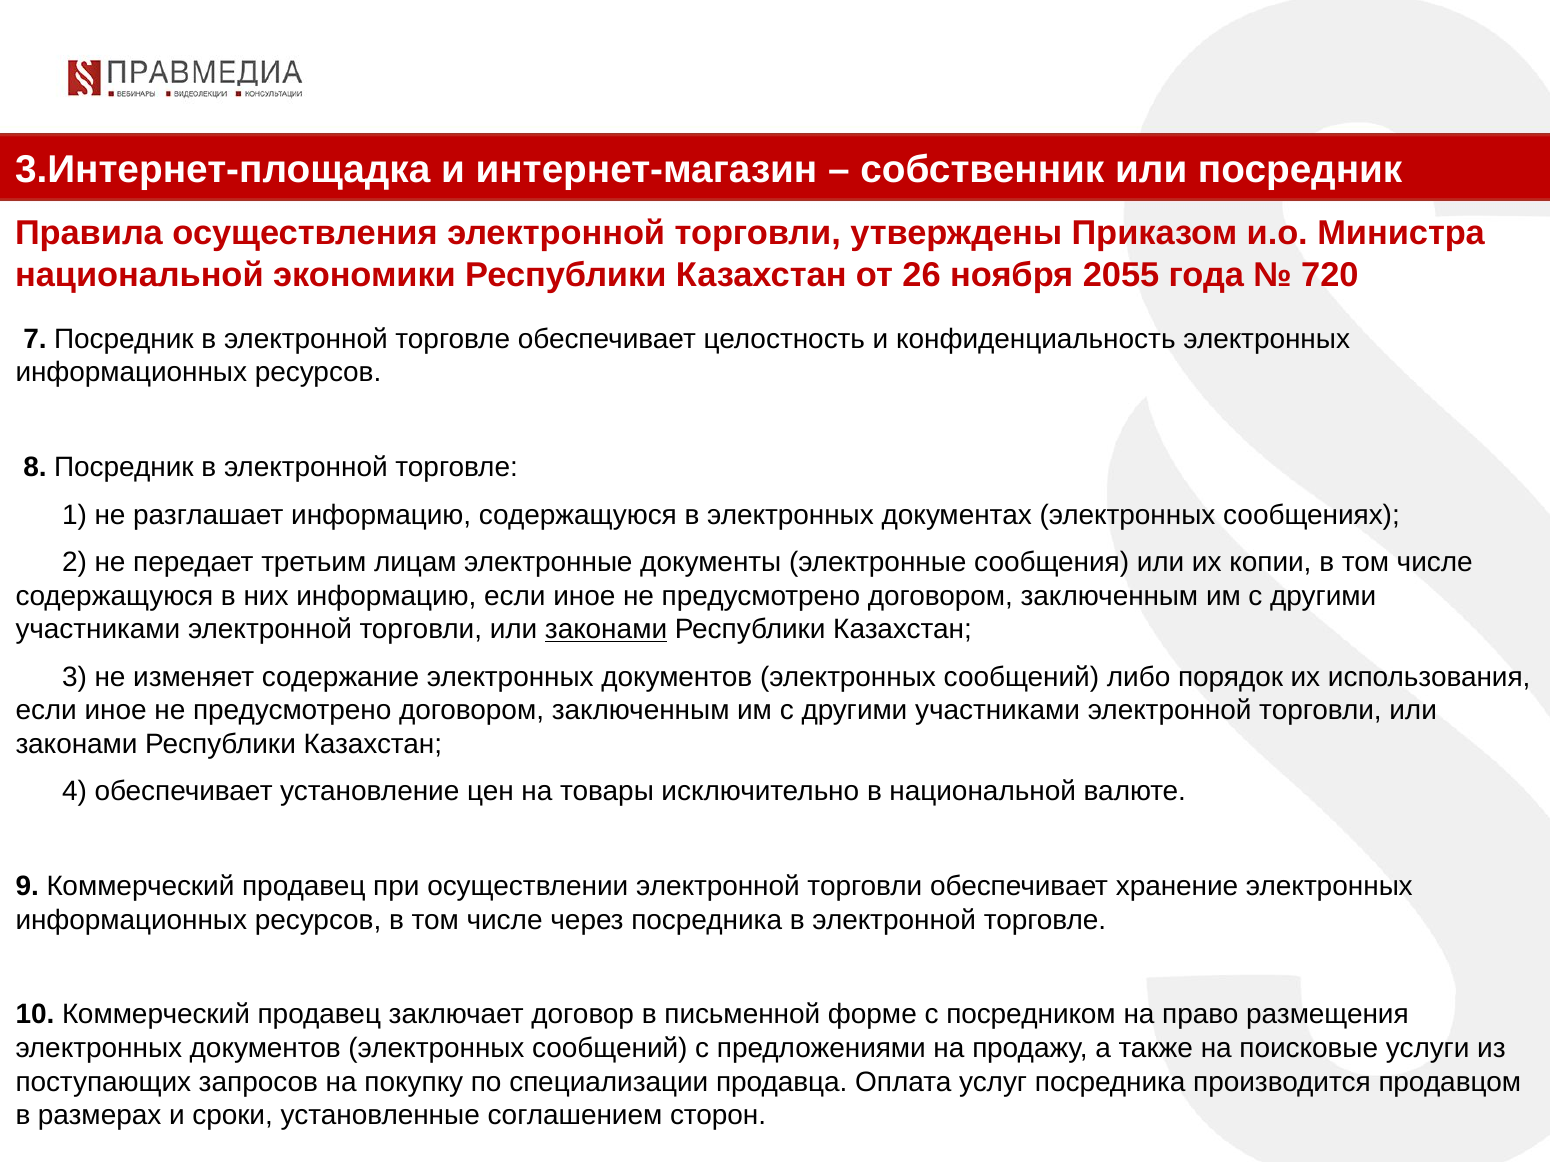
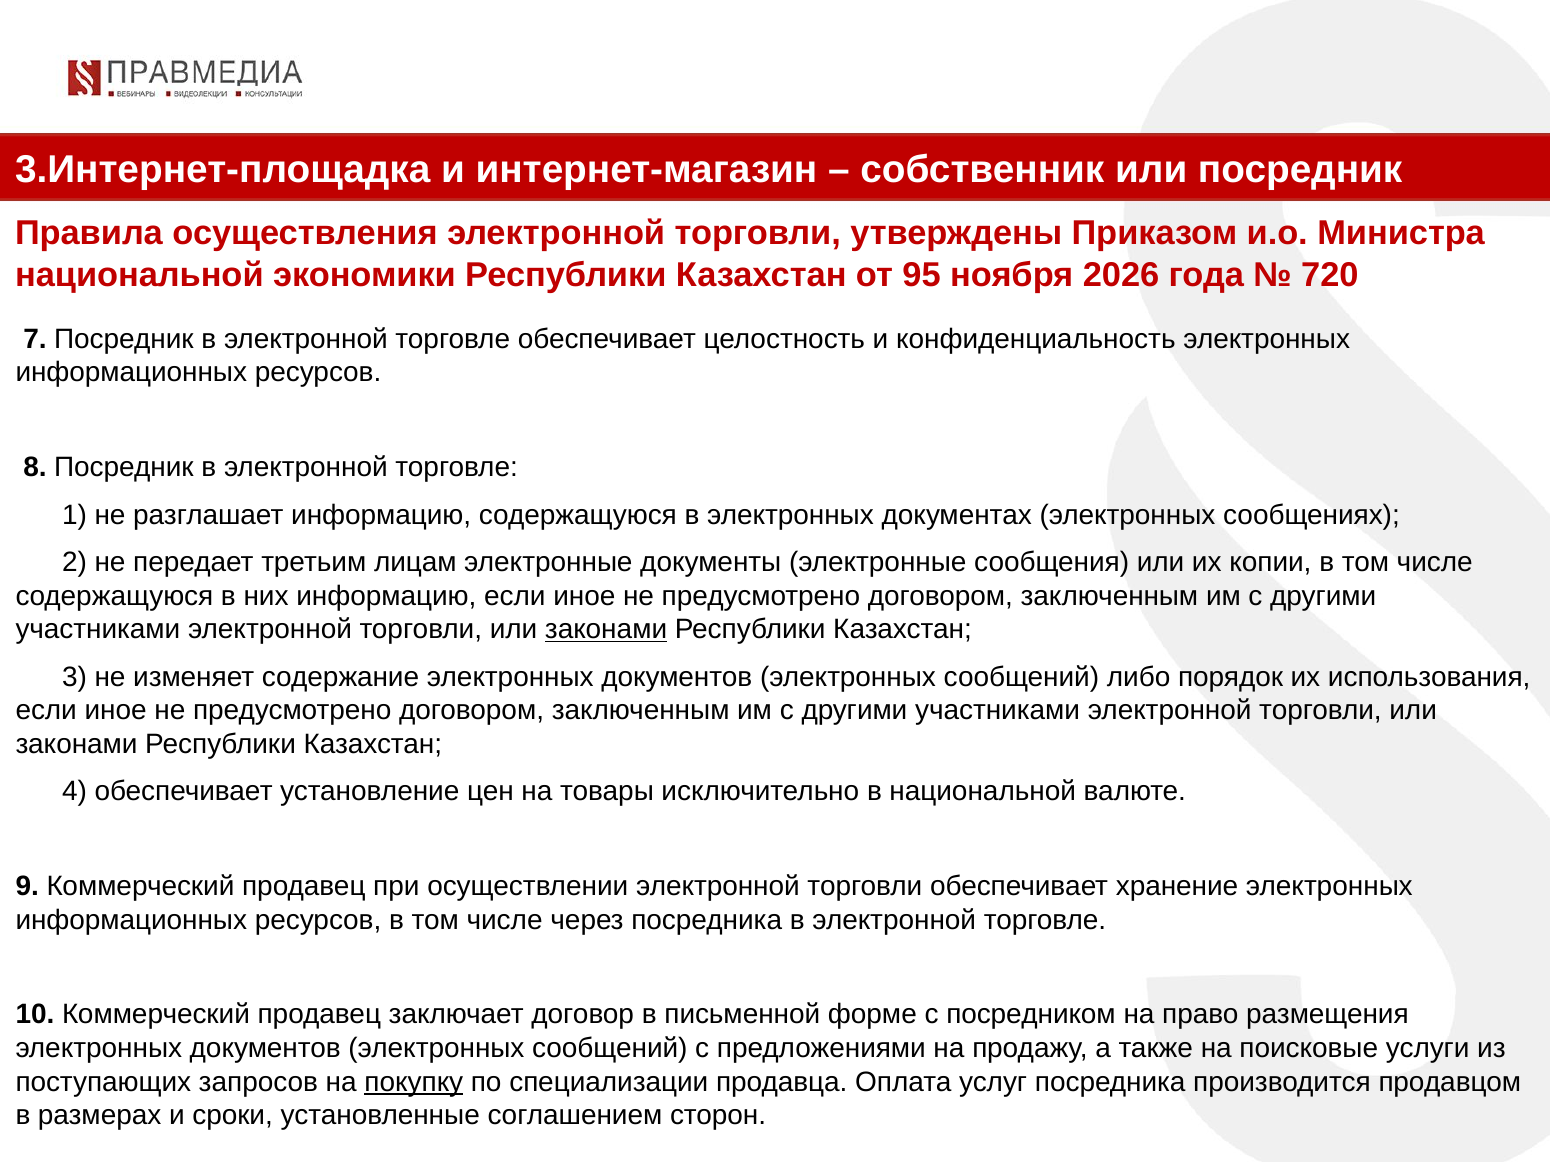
26: 26 -> 95 (922, 275)
2055: 2055 -> 2026 (1121, 275)
покупку underline: none -> present (414, 1082)
